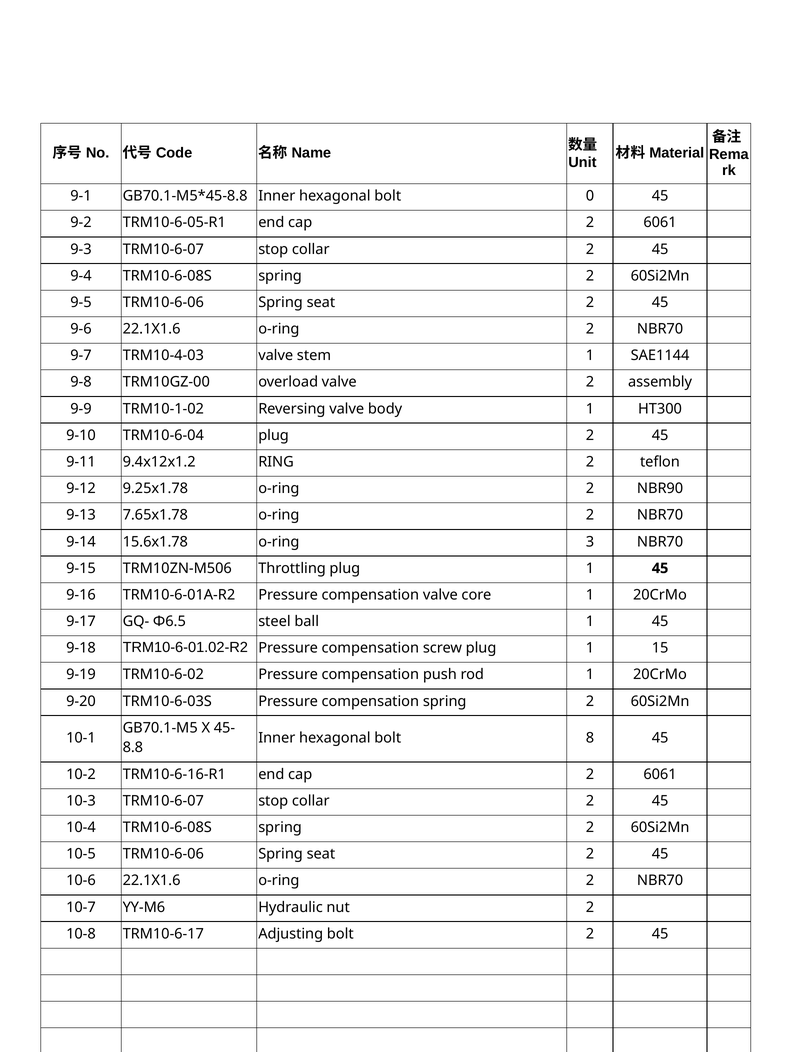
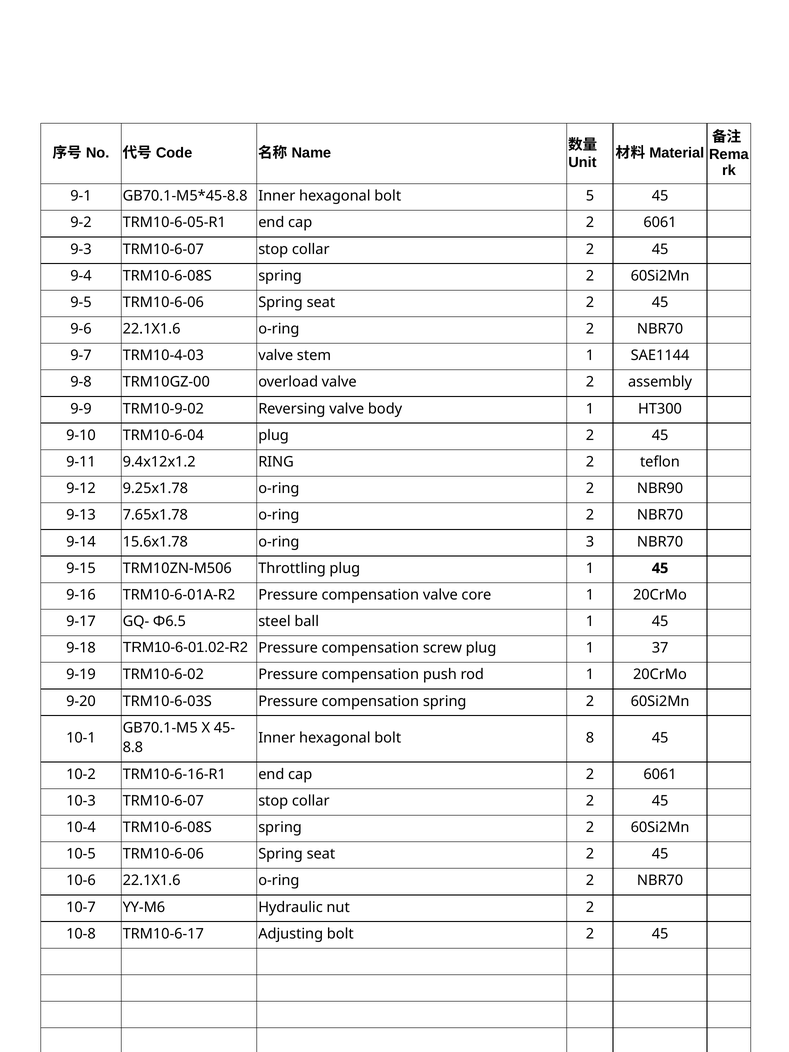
0: 0 -> 5 (590, 196)
TRM10-1-02: TRM10-1-02 -> TRM10-9-02 (163, 409)
15: 15 -> 37 (660, 648)
